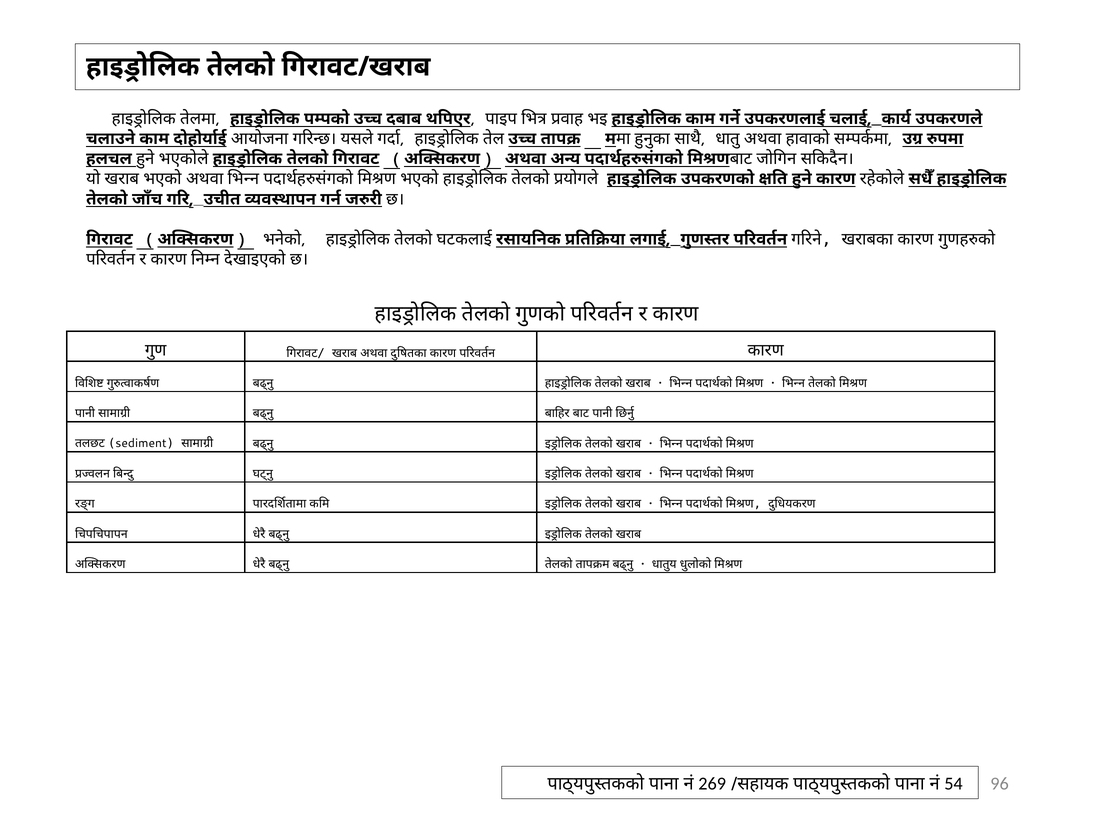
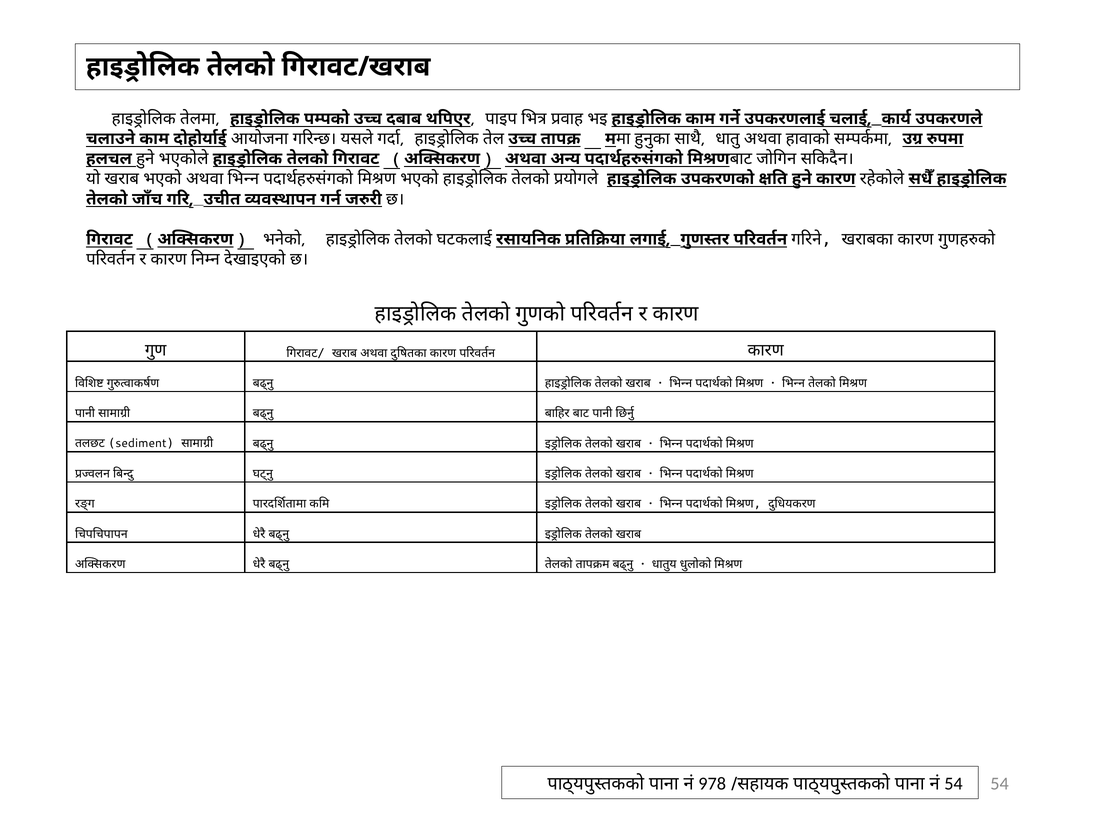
269: 269 -> 978 (712, 784)
54 96: 96 -> 54 (1000, 784)
